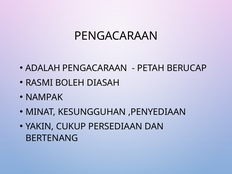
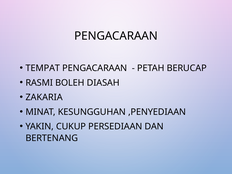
ADALAH: ADALAH -> TEMPAT (43, 68)
NAMPAK: NAMPAK -> ZAKARIA (44, 97)
